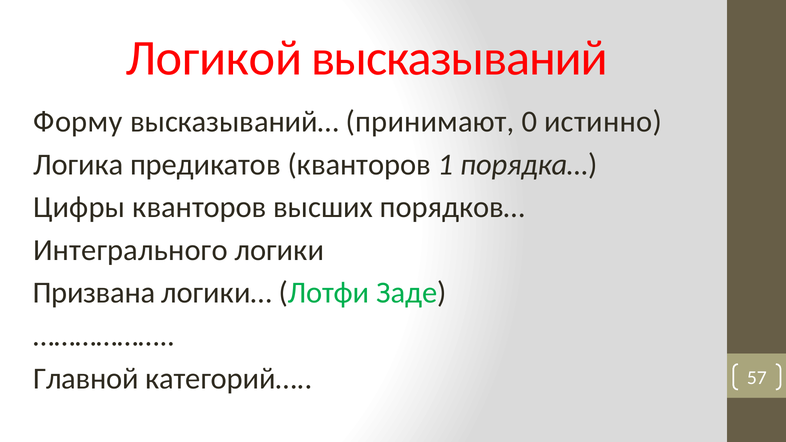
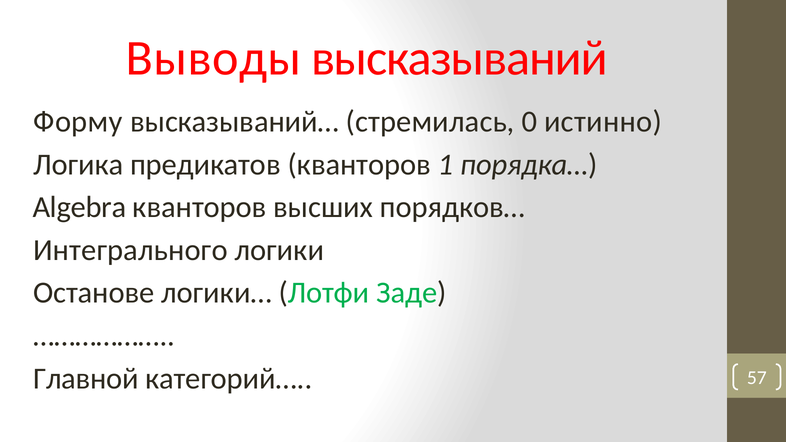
Логикой: Логикой -> Выводы (213, 58)
принимают: принимают -> стремилась (430, 122)
Цифры: Цифры -> Algebra (79, 207)
Призвана: Призвана -> Останове (94, 293)
